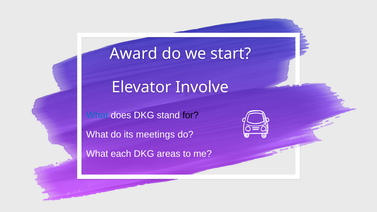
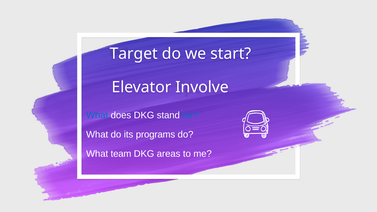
Award: Award -> Target (134, 54)
for colour: black -> blue (191, 115)
meetings: meetings -> programs (156, 135)
each: each -> team (121, 154)
